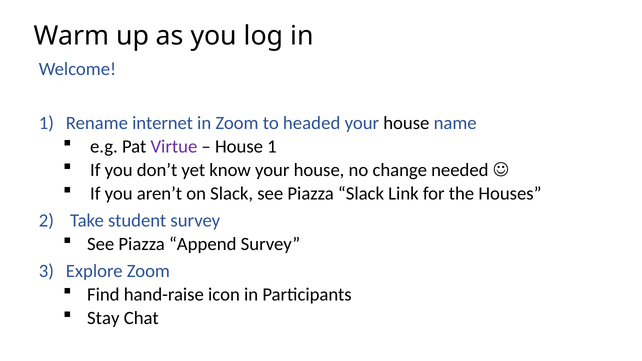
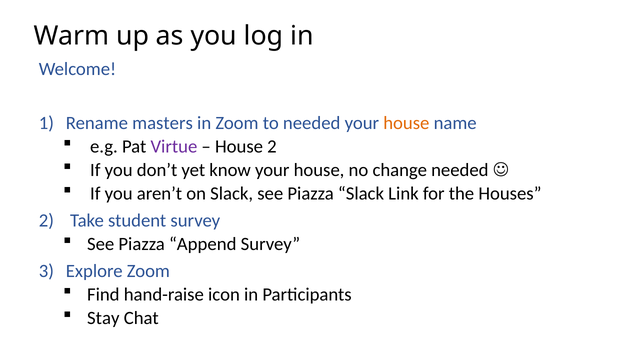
internet: internet -> masters (163, 123)
to headed: headed -> needed (312, 123)
house colour: black -> orange (406, 123)
House 1: 1 -> 2 (272, 146)
